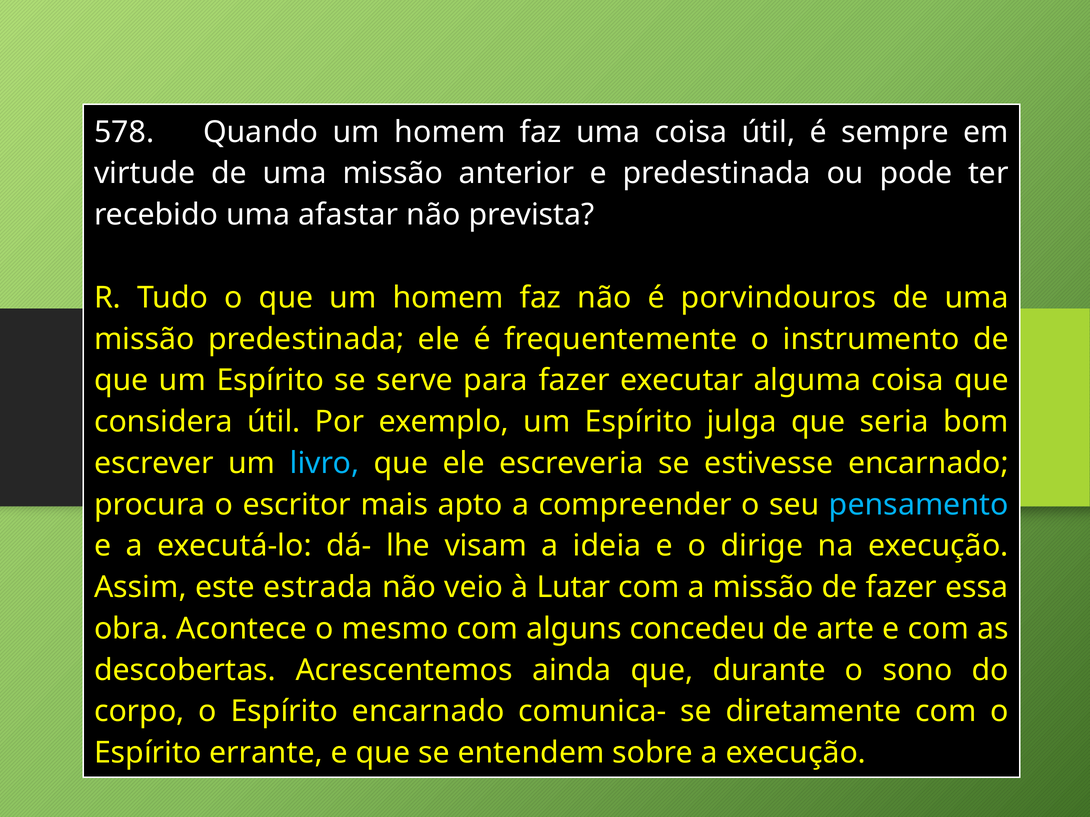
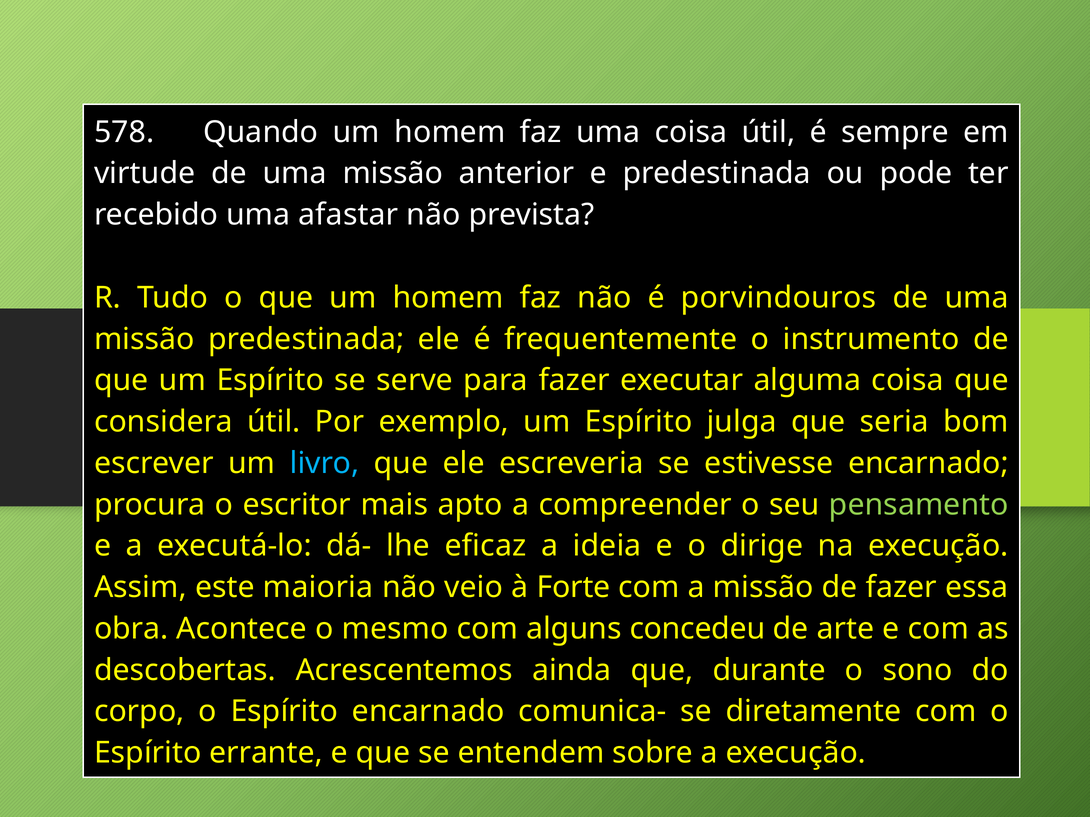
pensamento colour: light blue -> light green (919, 505)
visam: visam -> eficaz (486, 546)
estrada: estrada -> maioria (318, 588)
Lutar: Lutar -> Forte (574, 588)
